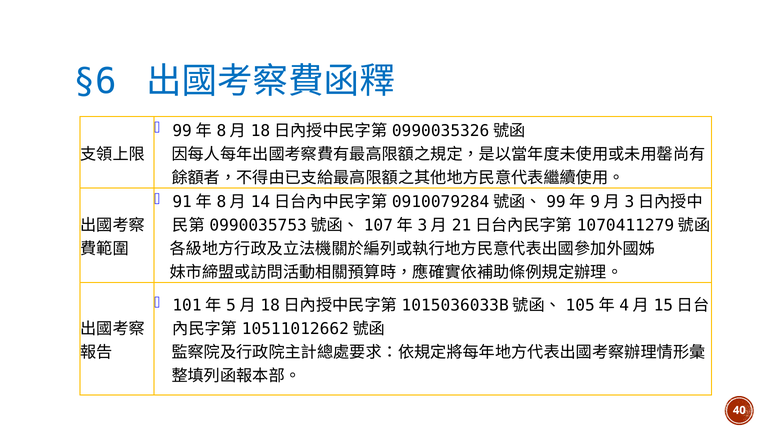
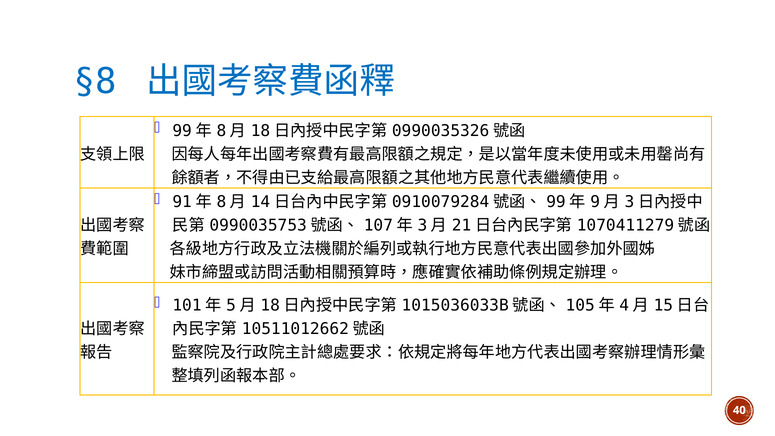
§6: §6 -> §8 (95, 82)
